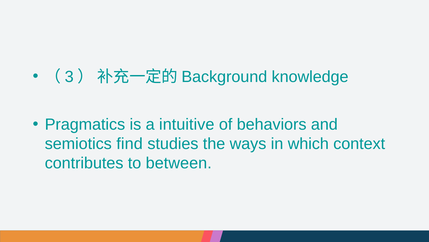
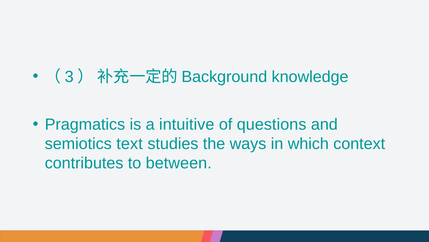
behaviors: behaviors -> questions (272, 124)
find: find -> text (130, 143)
